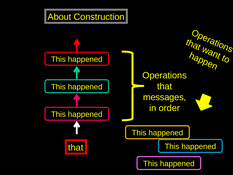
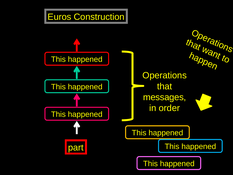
About: About -> Euros (59, 17)
that: that -> part (76, 147)
